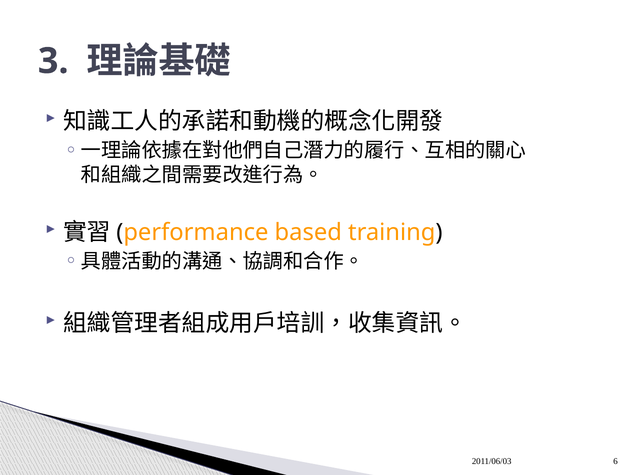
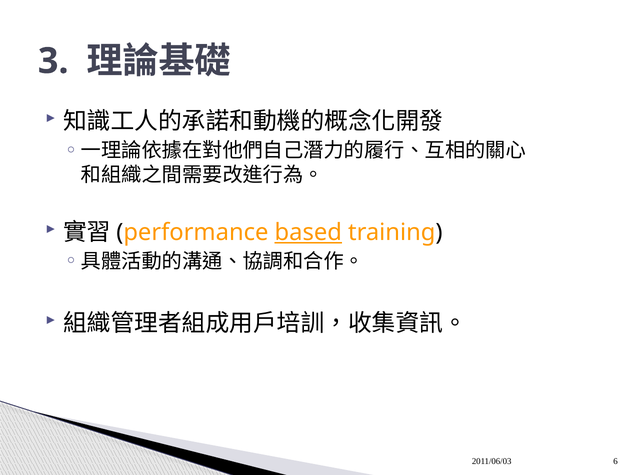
based underline: none -> present (308, 232)
